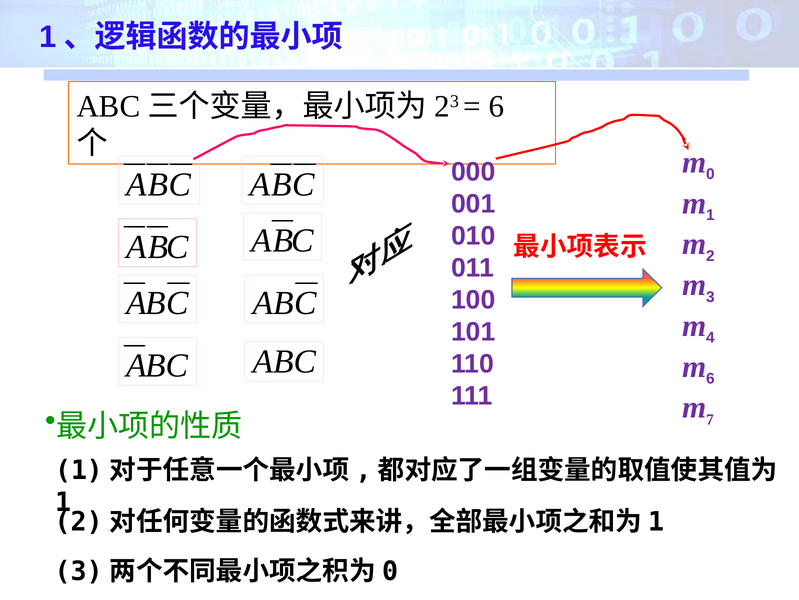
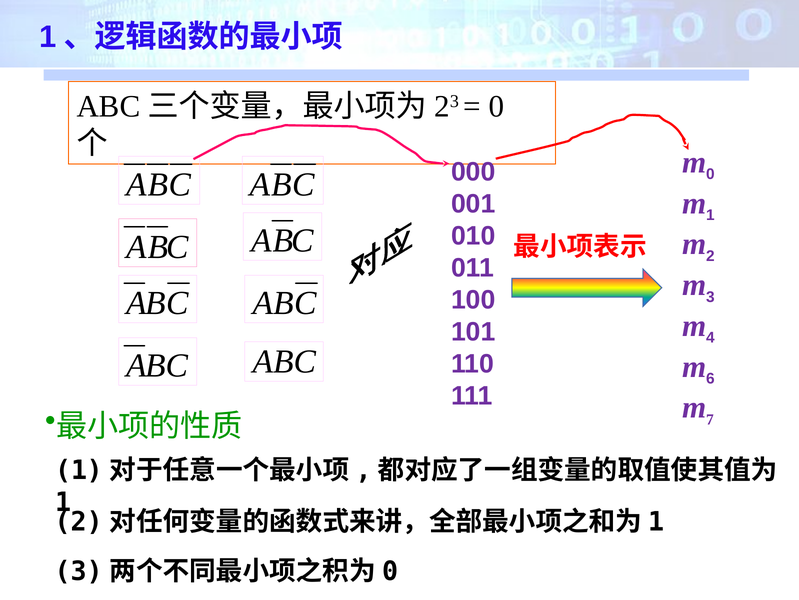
6: 6 -> 0 (496, 106)
